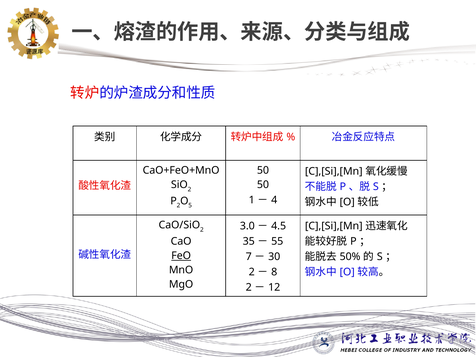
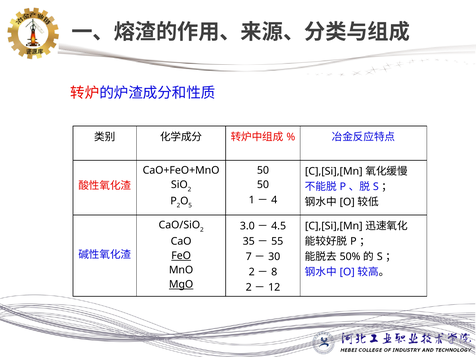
MgO underline: none -> present (181, 284)
